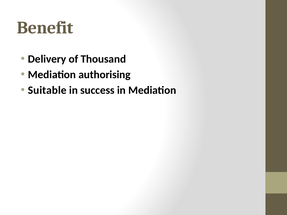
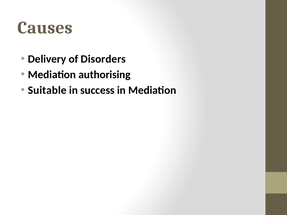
Benefit: Benefit -> Causes (45, 28)
Thousand: Thousand -> Disorders (103, 59)
